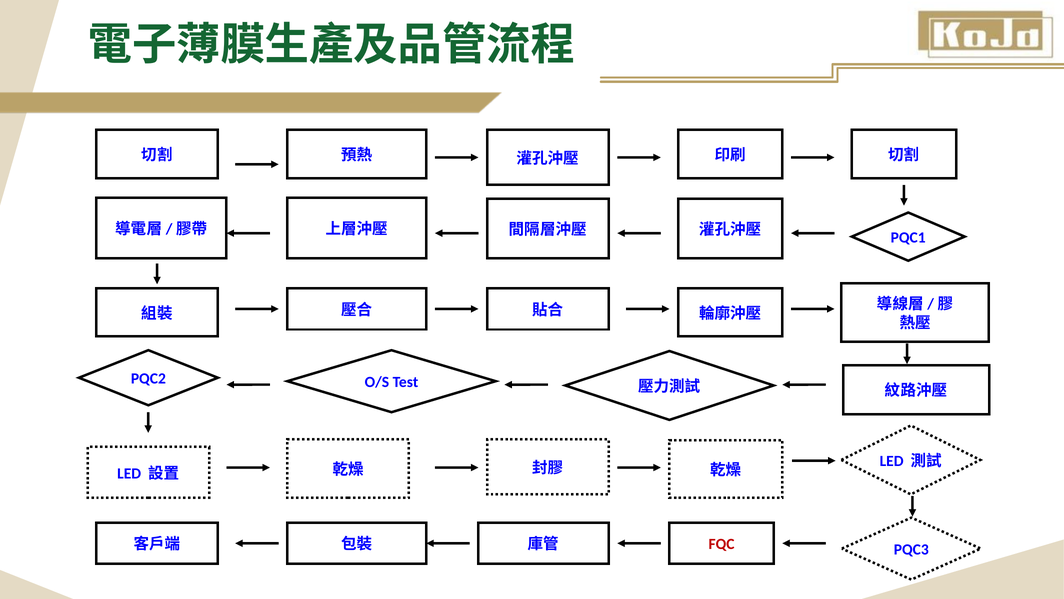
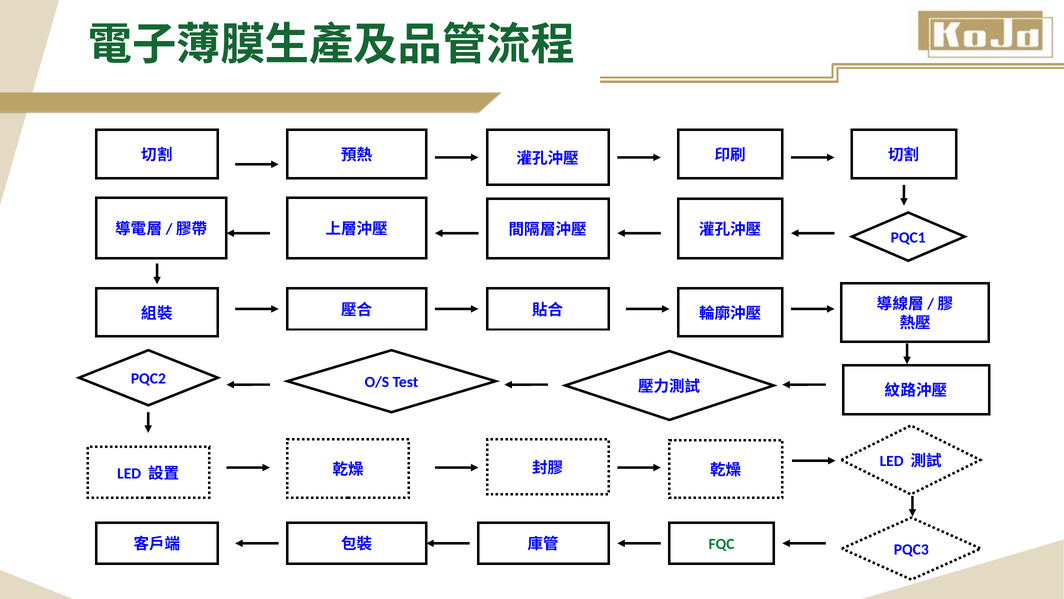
FQC colour: red -> green (722, 544)
